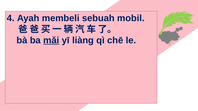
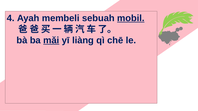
mobil underline: none -> present (131, 18)
